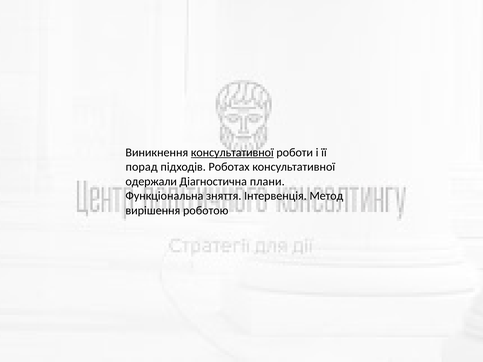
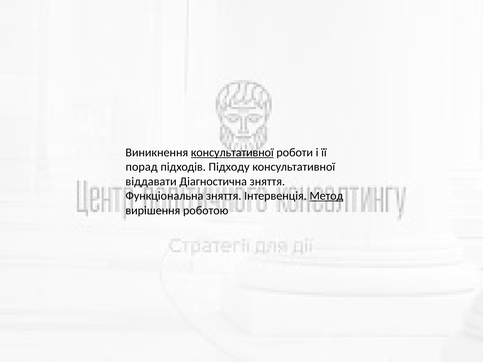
Роботах: Роботах -> Підходу (229, 167)
одержали: одержали -> віддавати (151, 182)
Діагностична плани: плани -> зняття (267, 182)
Метод underline: none -> present (326, 196)
